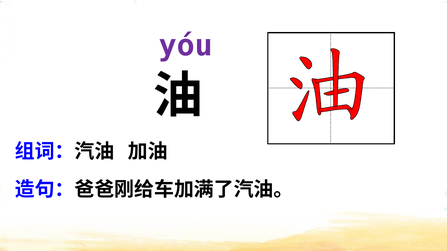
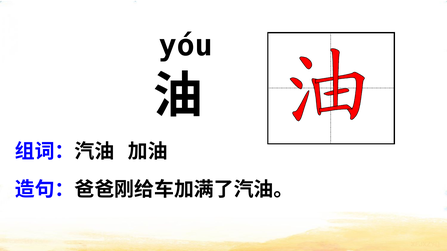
yóu colour: purple -> black (186, 46)
